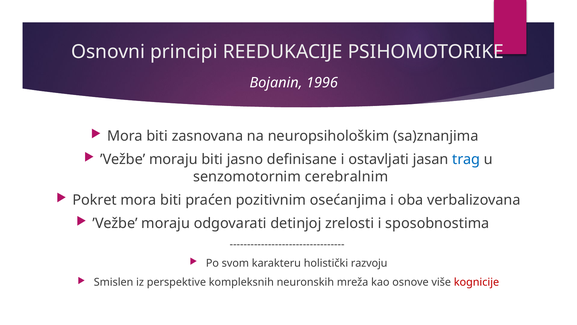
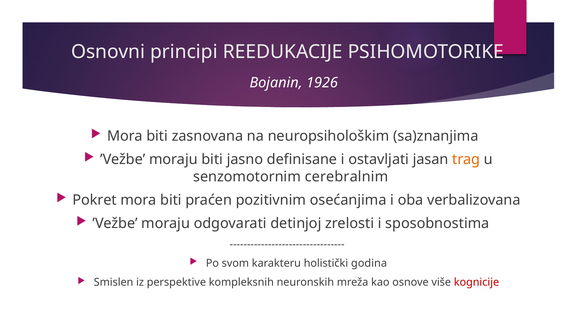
1996: 1996 -> 1926 (322, 83)
trag colour: blue -> orange (466, 159)
razvoju: razvoju -> godina (369, 263)
